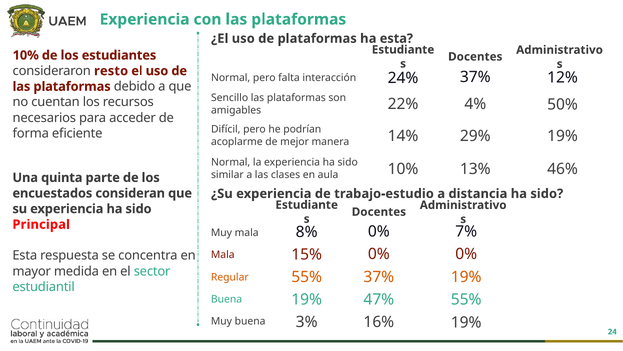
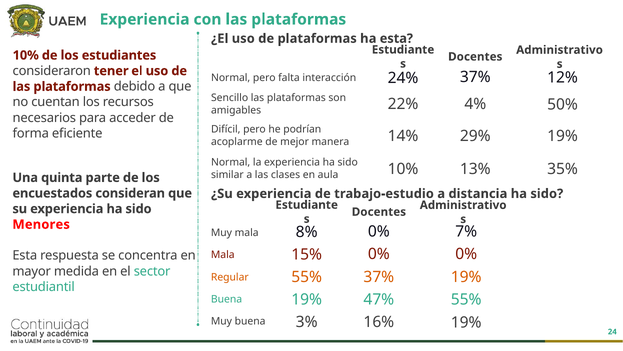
resto: resto -> tener (111, 71)
46%: 46% -> 35% (563, 169)
Principal: Principal -> Menores (41, 224)
